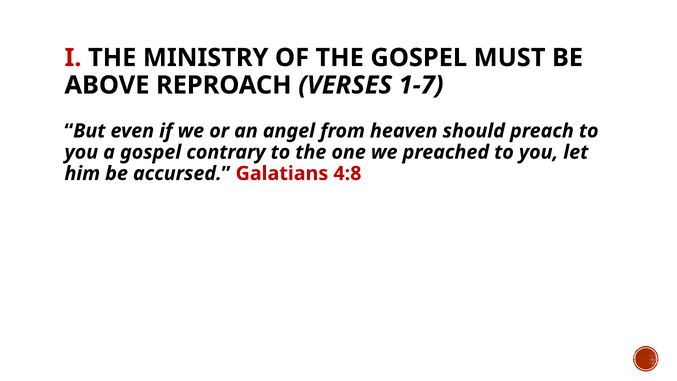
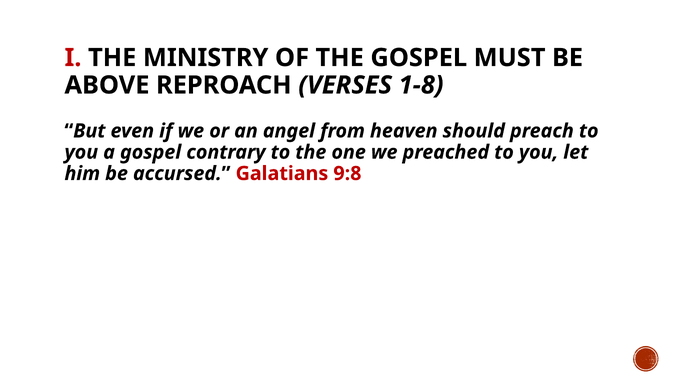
1-7: 1-7 -> 1-8 (421, 85)
4:8: 4:8 -> 9:8 (347, 173)
